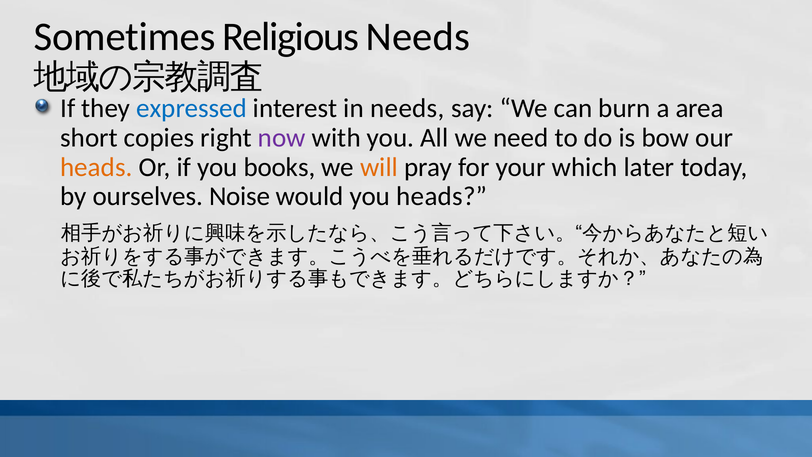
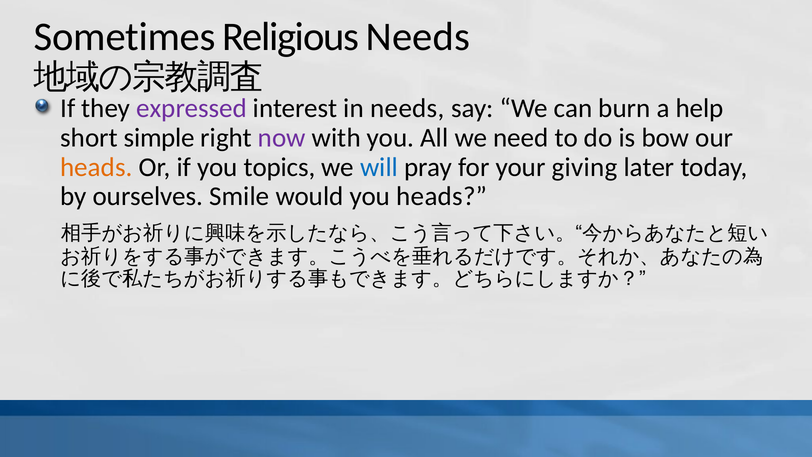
expressed colour: blue -> purple (192, 108)
area: area -> help (700, 108)
copies: copies -> simple (159, 138)
books: books -> topics (279, 167)
will colour: orange -> blue (379, 167)
which: which -> giving (585, 167)
Noise: Noise -> Smile (239, 196)
